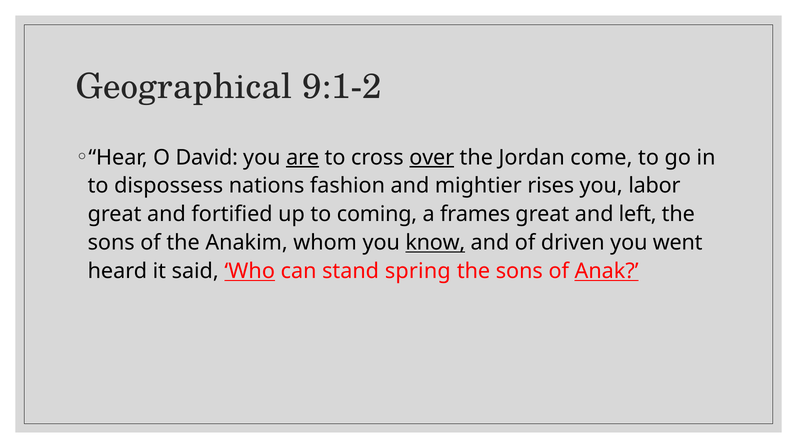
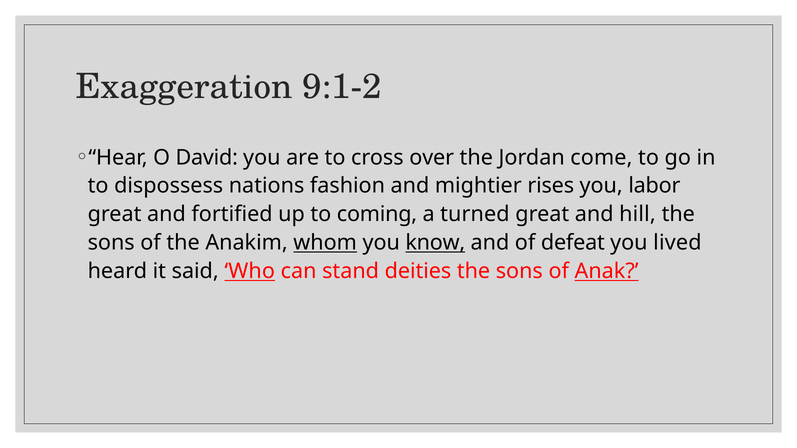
Geographical: Geographical -> Exaggeration (184, 87)
are underline: present -> none (303, 158)
over underline: present -> none (432, 158)
frames: frames -> turned (475, 214)
left: left -> hill (637, 214)
whom underline: none -> present (325, 243)
driven: driven -> defeat (573, 243)
went: went -> lived (677, 243)
spring: spring -> deities (418, 271)
